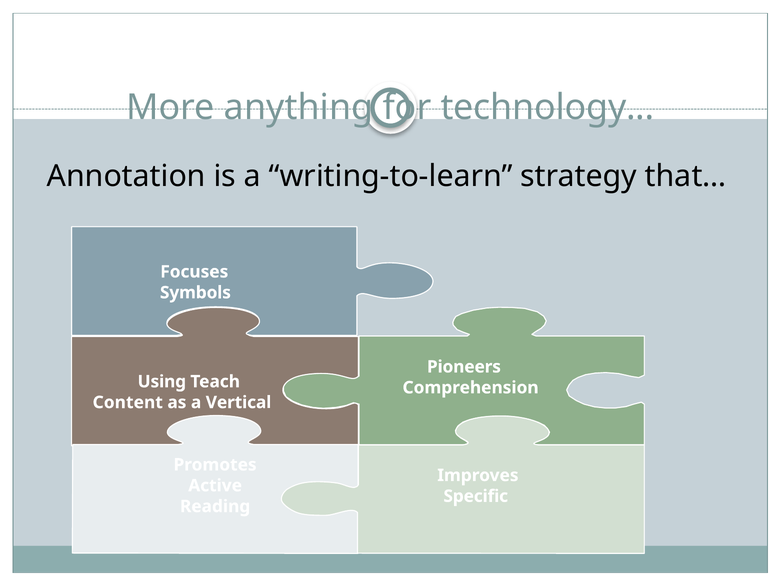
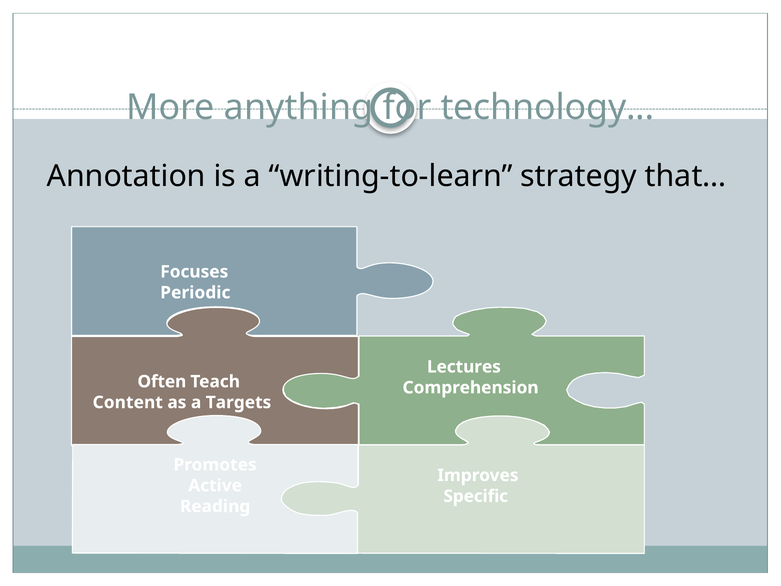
Symbols: Symbols -> Periodic (195, 293)
Pioneers: Pioneers -> Lectures (464, 367)
Using: Using -> Often (162, 381)
Vertical: Vertical -> Targets (238, 402)
